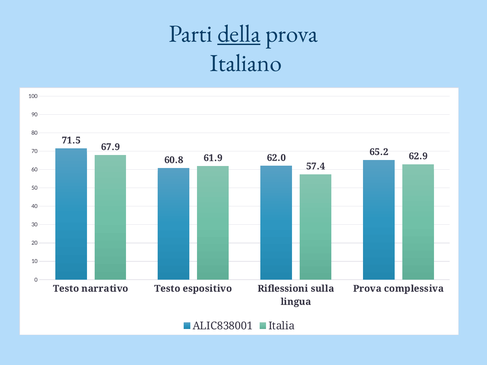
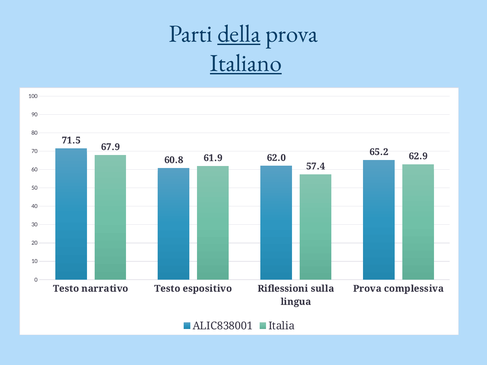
Italiano underline: none -> present (246, 63)
